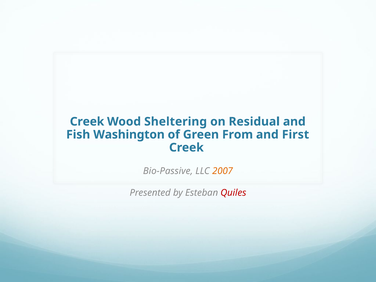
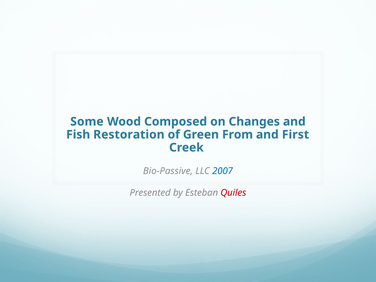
Creek: Creek -> Some (87, 122)
Sheltering: Sheltering -> Composed (176, 122)
Residual: Residual -> Changes (254, 122)
Washington: Washington -> Restoration (129, 135)
2007 colour: orange -> blue (223, 171)
